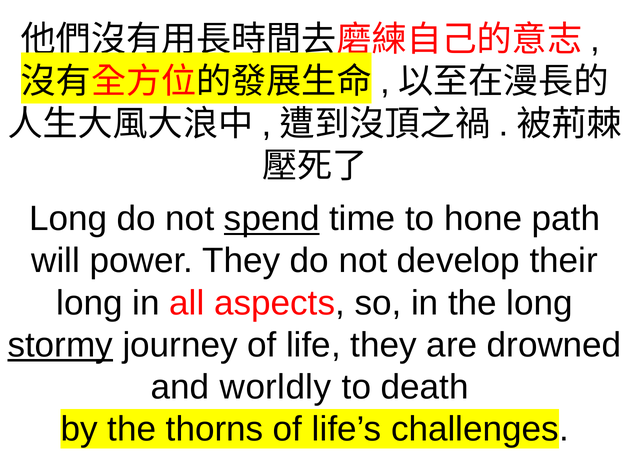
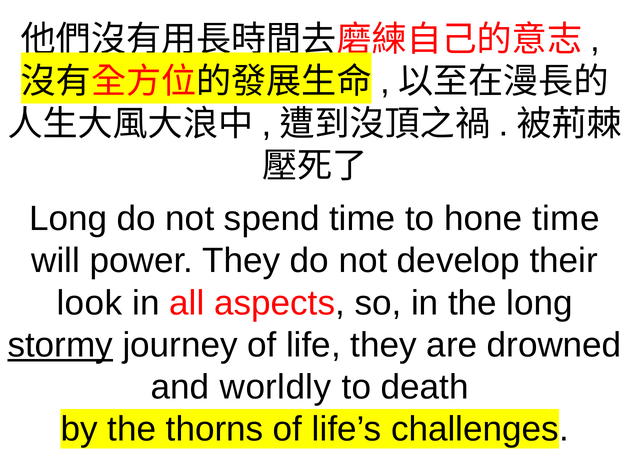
spend underline: present -> none (272, 219)
hone path: path -> time (566, 219)
long: long -> look (89, 303)
